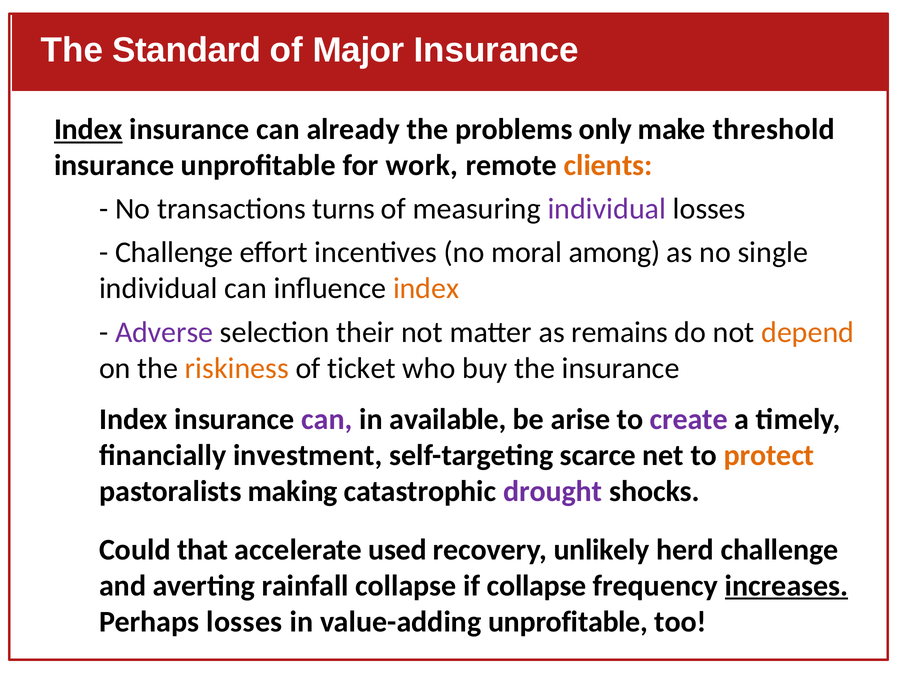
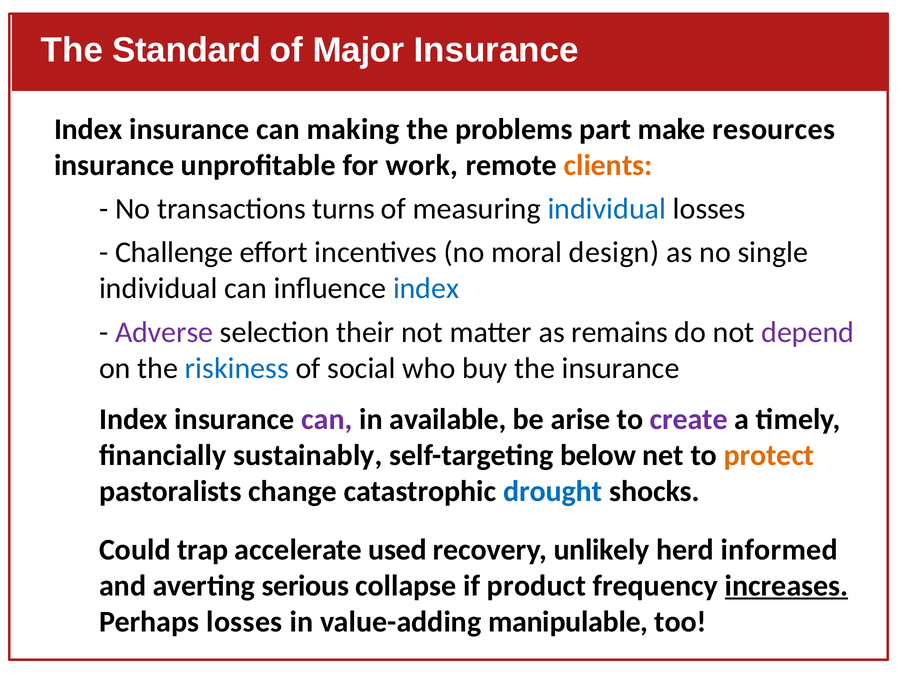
Index underline: present -> none (88, 130)
already: already -> making (353, 130)
only: only -> part (605, 130)
threshold: threshold -> resources (774, 130)
individual colour: purple -> blue (607, 209)
among: among -> design (614, 253)
index colour: orange -> blue (426, 289)
depend colour: orange -> purple (808, 332)
riskiness colour: orange -> blue (237, 369)
ticket: ticket -> social (362, 369)
investment: investment -> sustainably (308, 456)
scarce: scarce -> below (598, 456)
making: making -> change (293, 492)
drought colour: purple -> blue (553, 492)
that: that -> trap (203, 550)
herd challenge: challenge -> informed (779, 550)
rainfall: rainfall -> serious (305, 586)
if collapse: collapse -> product (536, 586)
value-adding unprofitable: unprofitable -> manipulable (568, 622)
